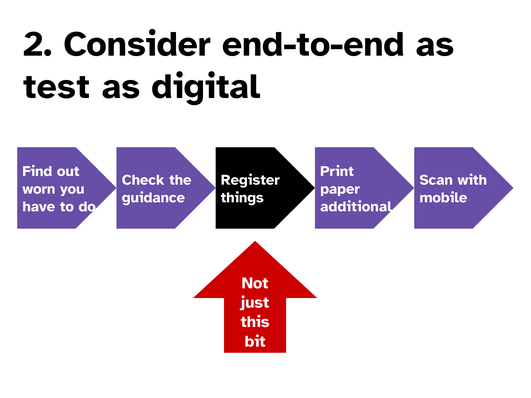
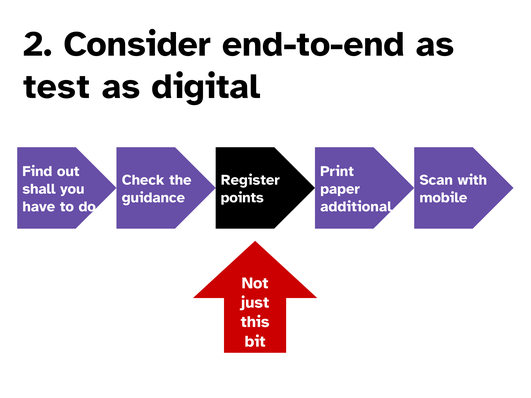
worn: worn -> shall (39, 189)
things: things -> points (242, 198)
